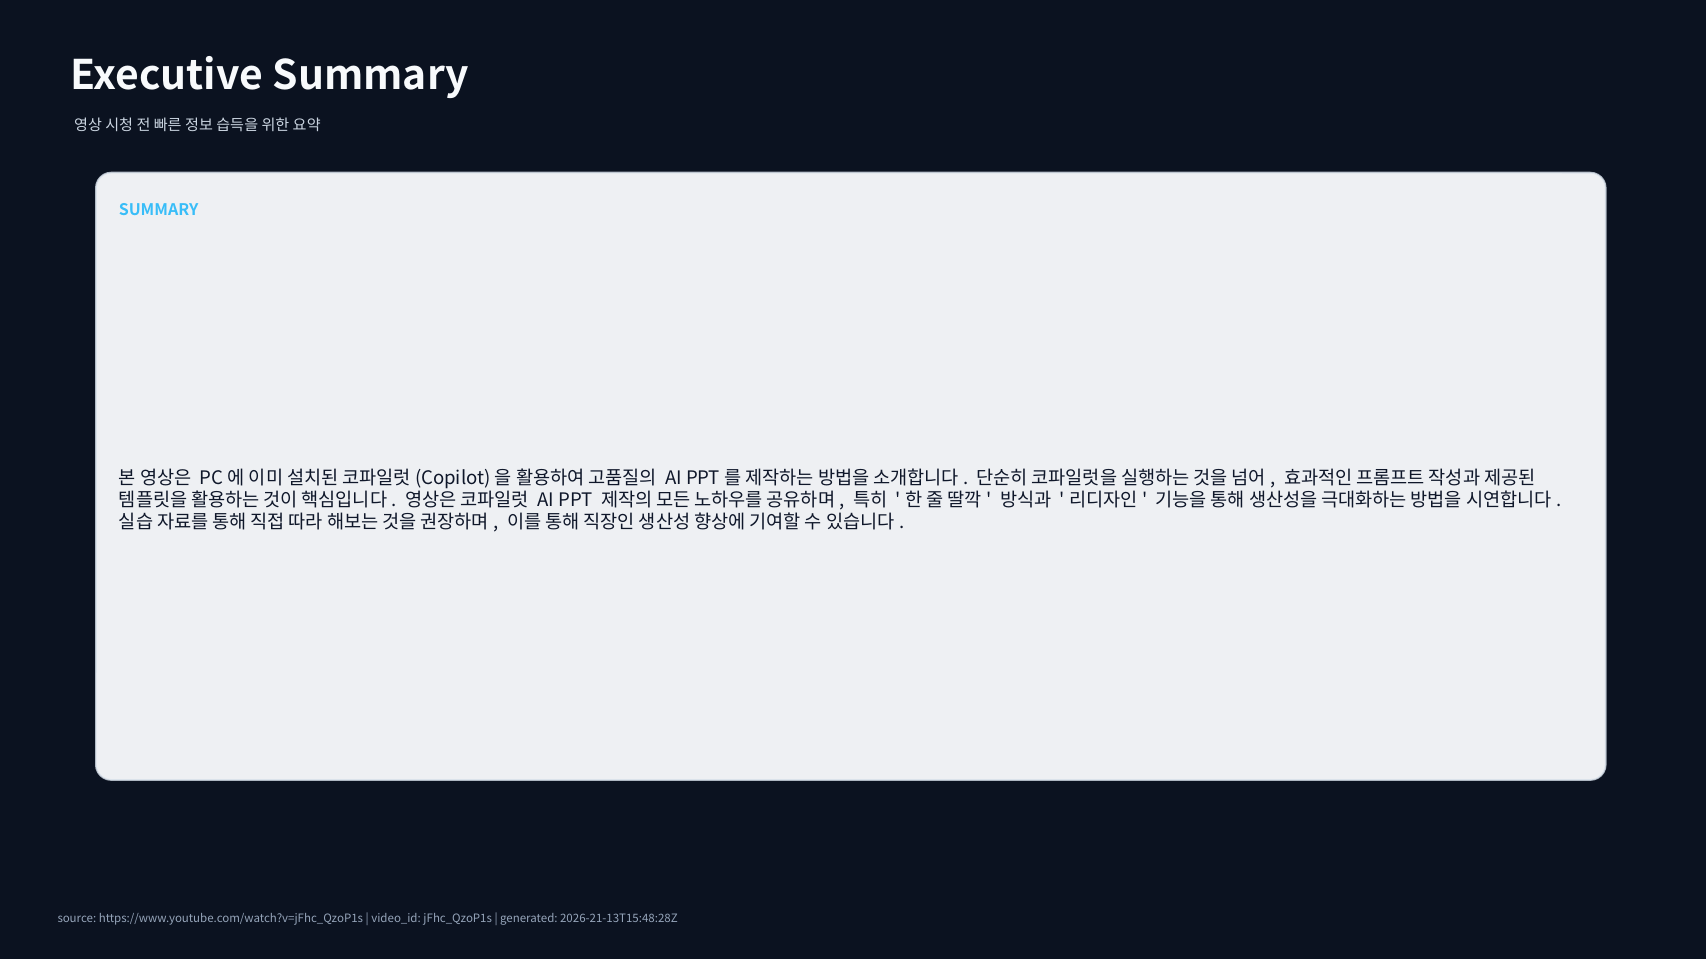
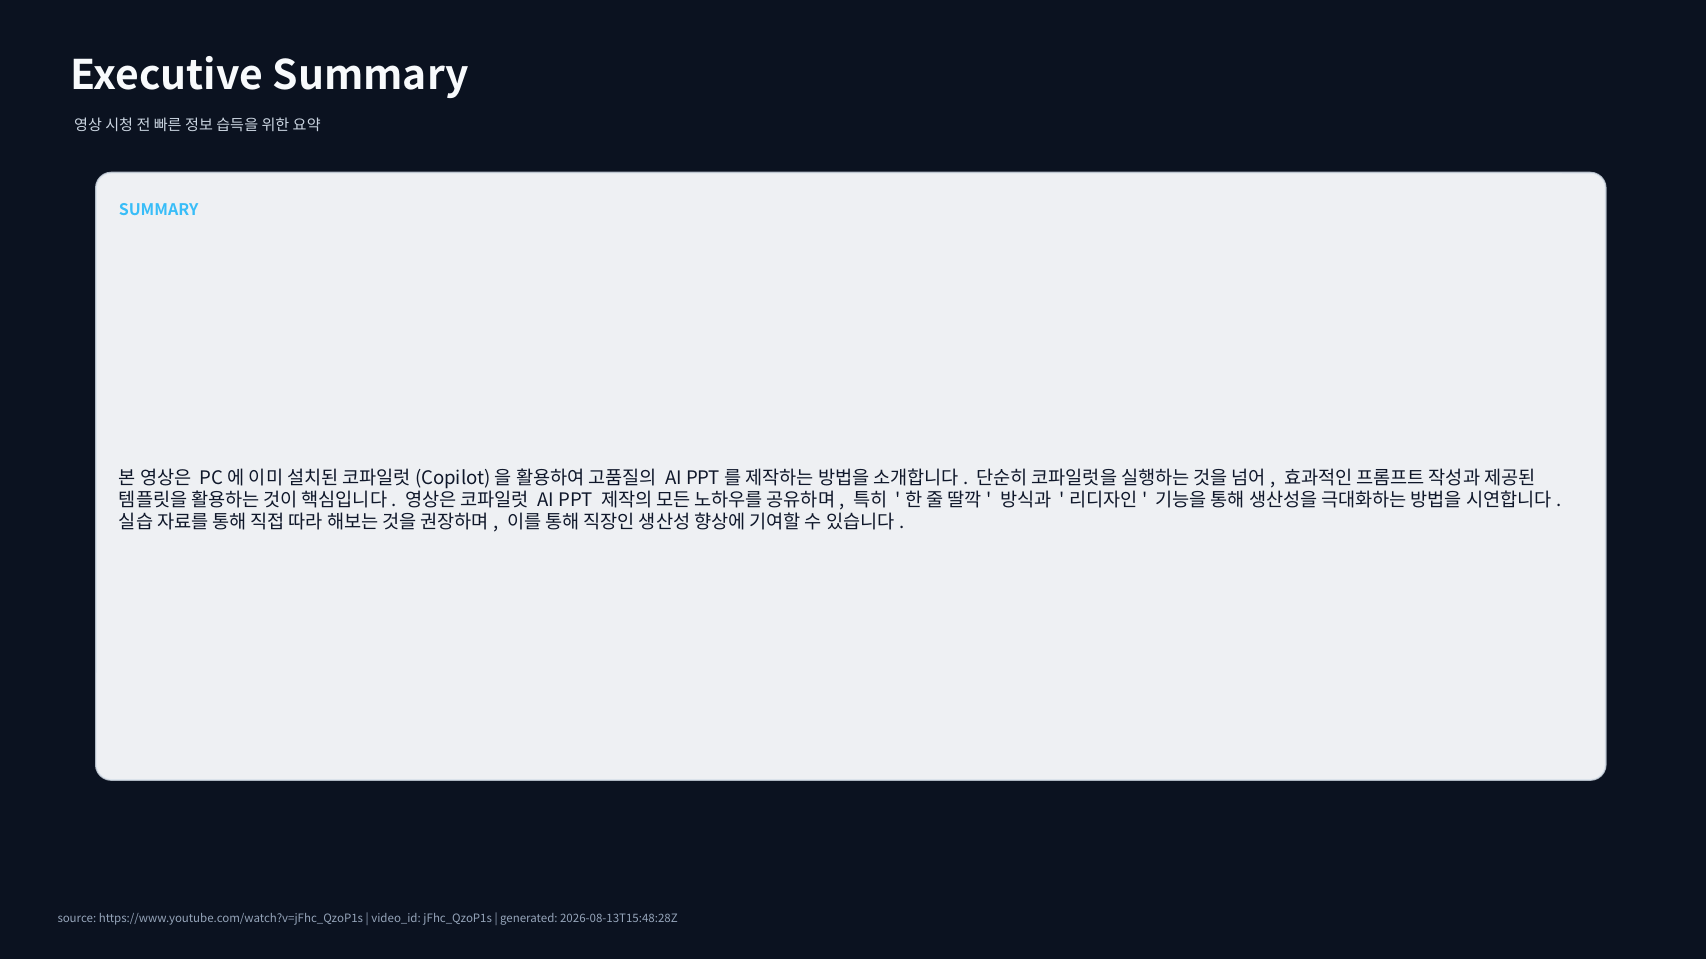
2026-21-13T15:48:28Z: 2026-21-13T15:48:28Z -> 2026-08-13T15:48:28Z (619, 919)
